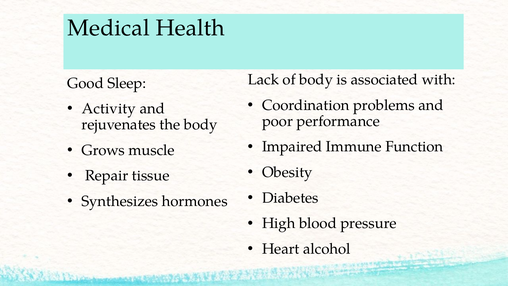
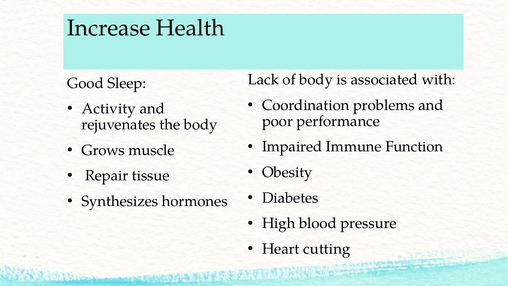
Medical: Medical -> Increase (109, 28)
alcohol: alcohol -> cutting (327, 249)
